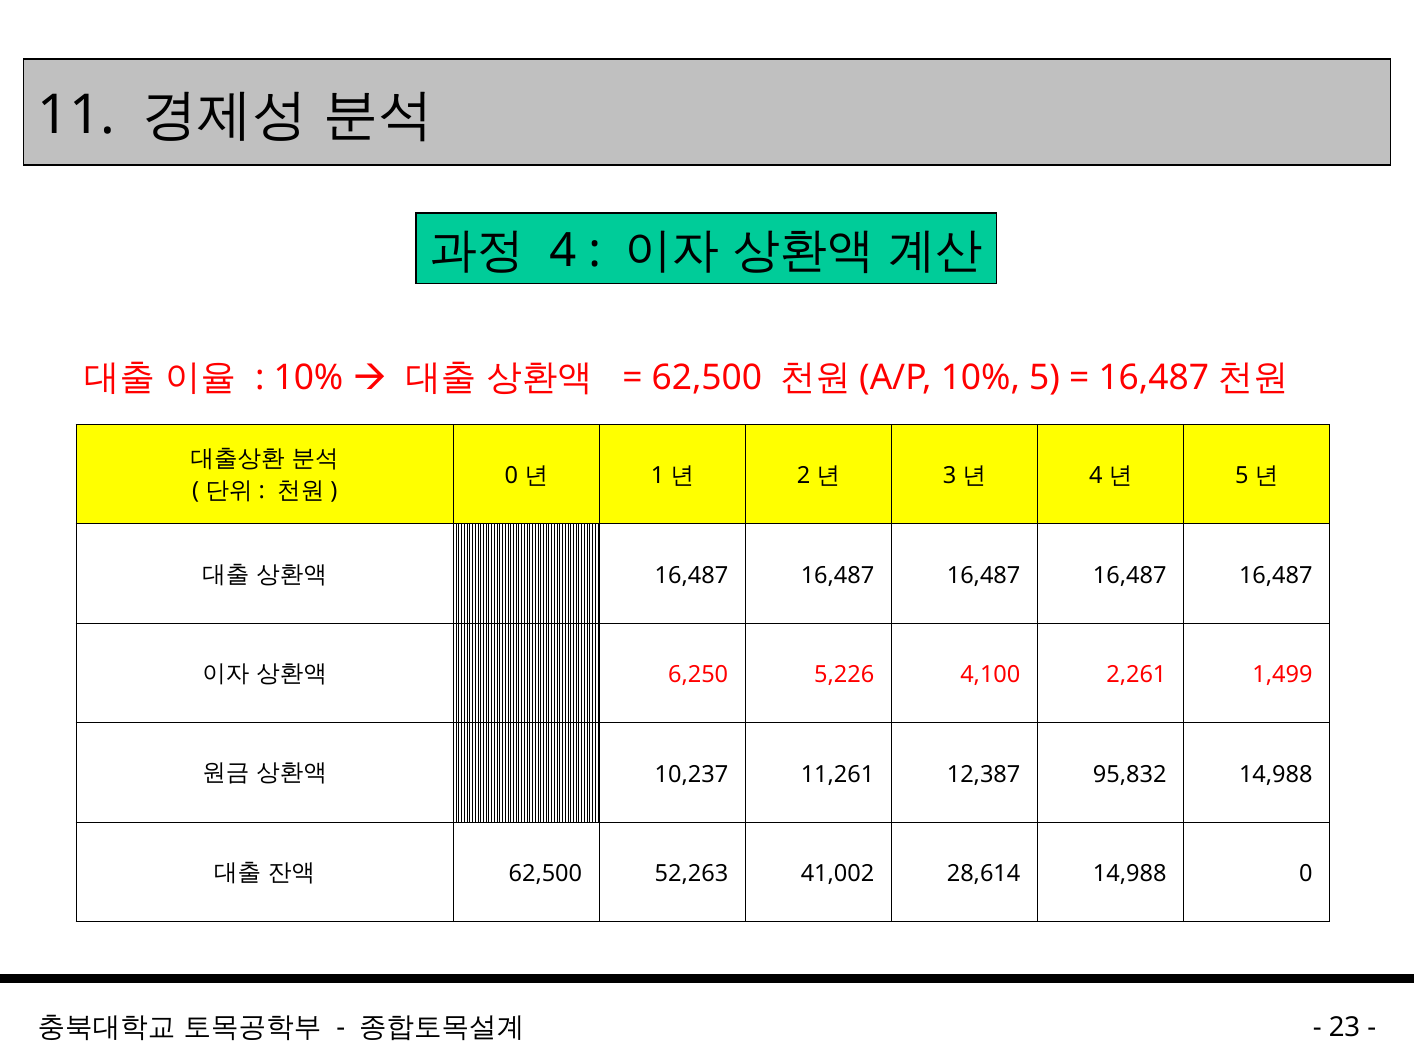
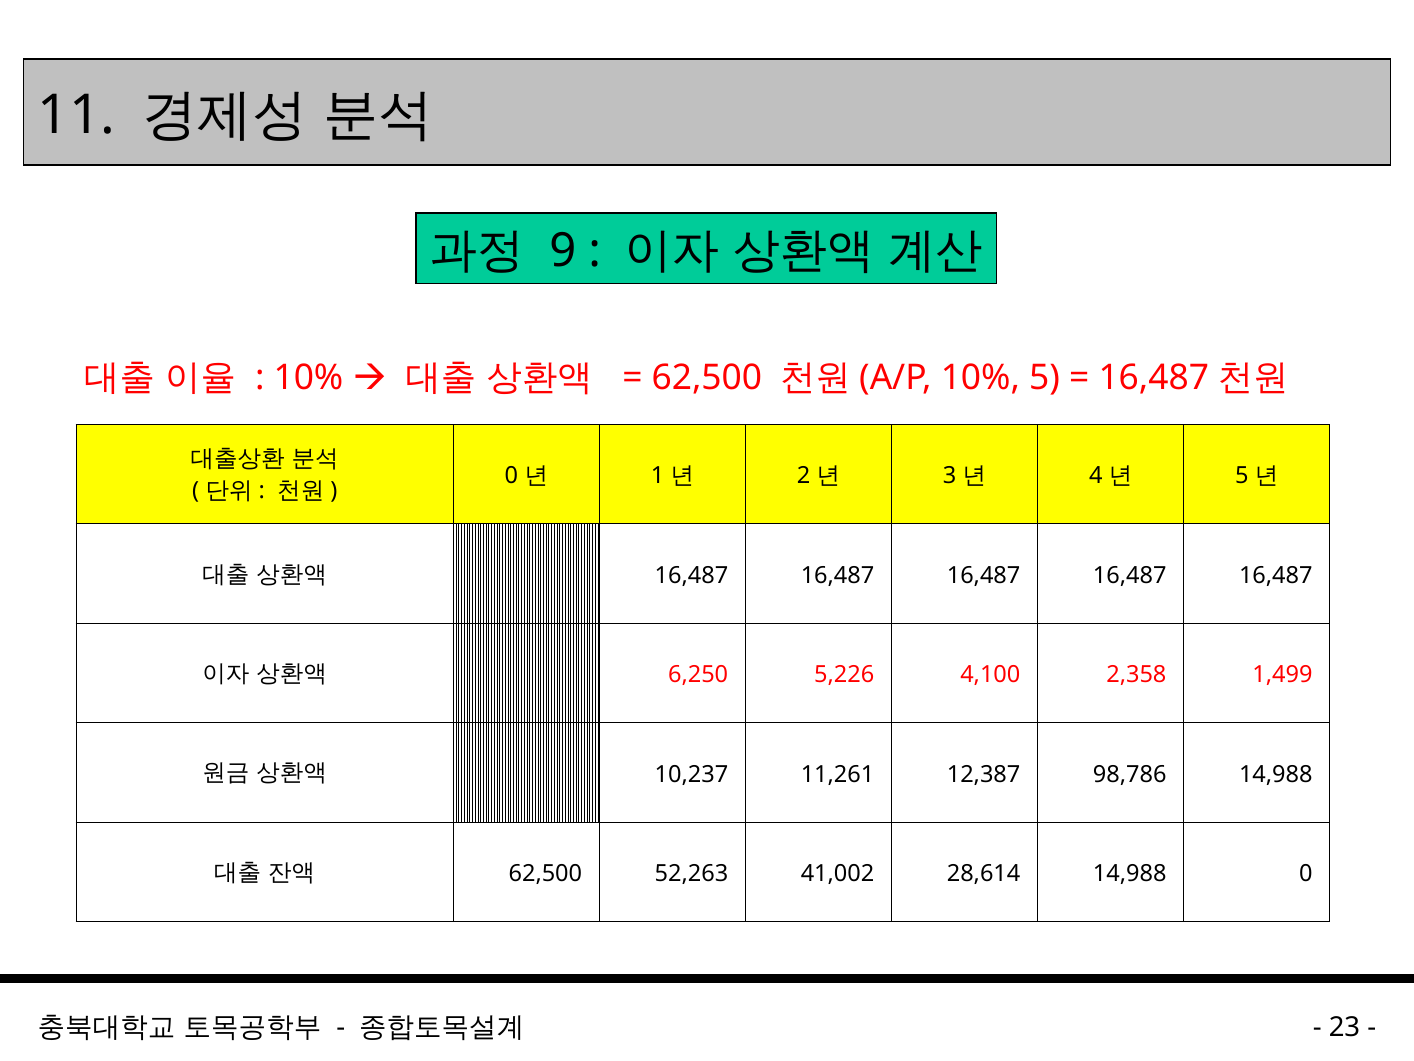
4: 4 -> 9 (563, 251)
2,261: 2,261 -> 2,358 (1136, 675)
95,832: 95,832 -> 98,786 (1130, 774)
